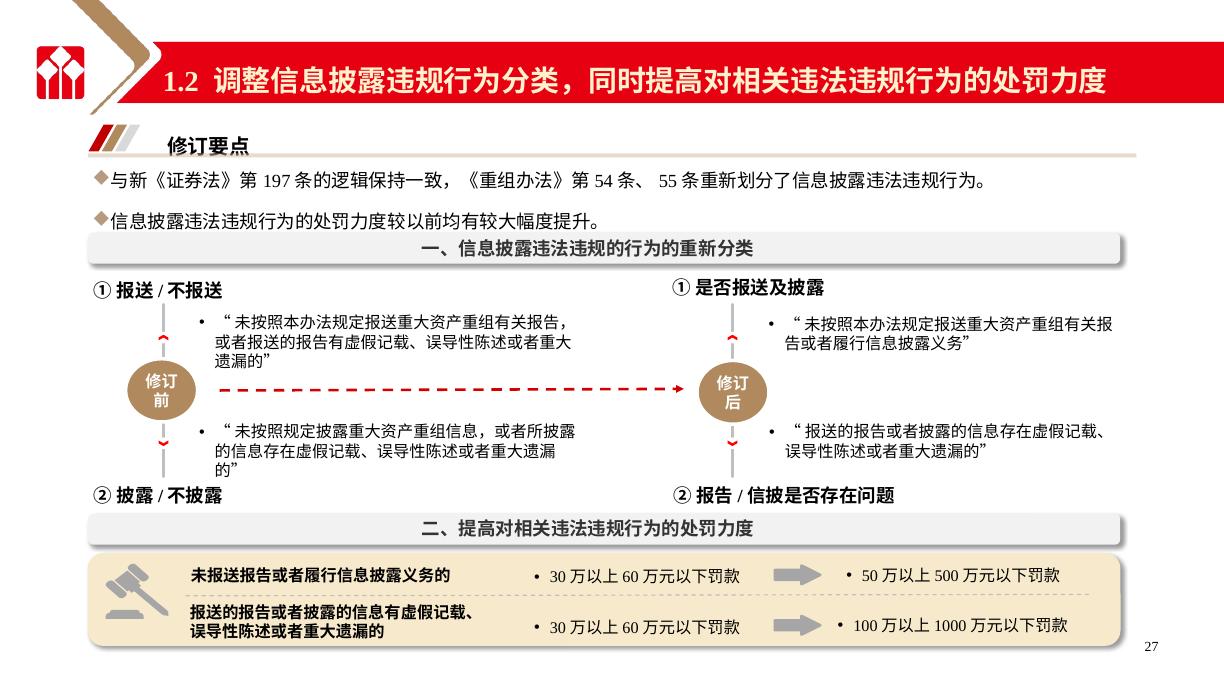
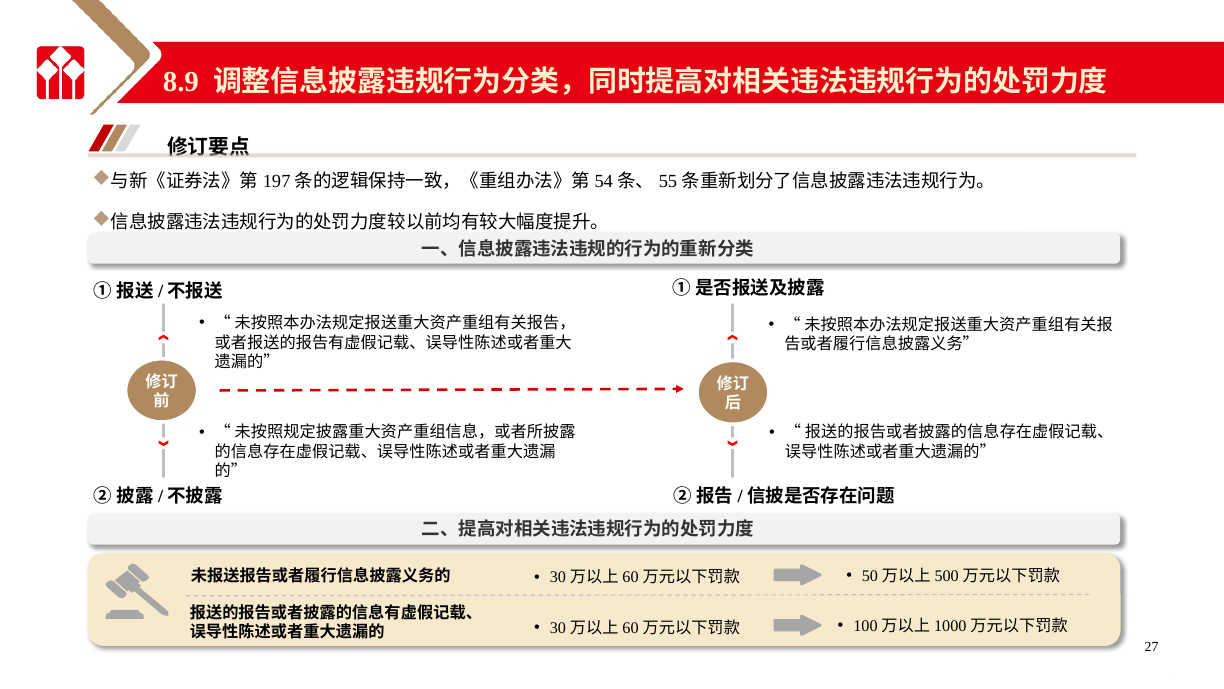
1.2: 1.2 -> 8.9 (181, 82)
